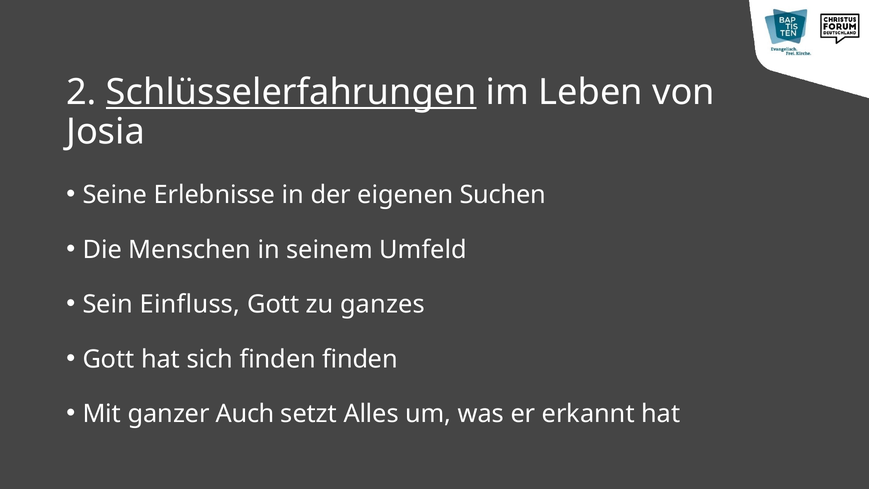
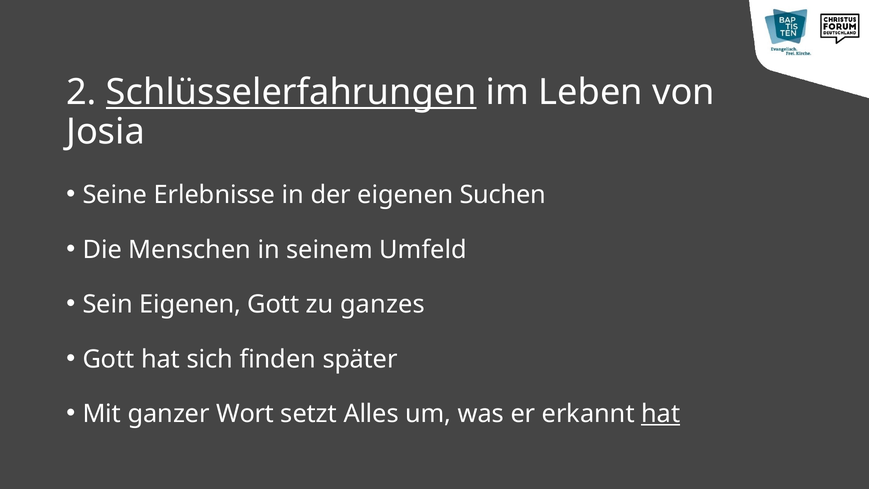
Sein Einfluss: Einfluss -> Eigenen (190, 304)
finden finden: finden -> später (360, 359)
Auch: Auch -> Wort (245, 414)
hat underline: none -> present (661, 414)
